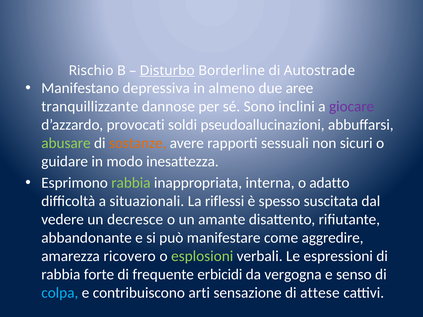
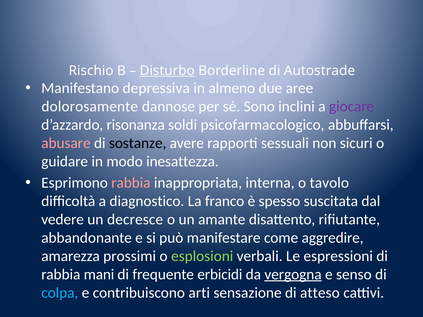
tranquillizzante: tranquillizzante -> dolorosamente (90, 107)
provocati: provocati -> risonanza (136, 125)
pseudoallucinazioni: pseudoallucinazioni -> psicofarmacologico (263, 125)
abusare colour: light green -> pink (66, 143)
sostanze colour: orange -> black (138, 143)
rabbia colour: light green -> pink (131, 183)
adatto: adatto -> tavolo (329, 183)
situazionali: situazionali -> diagnostico (147, 201)
riflessi: riflessi -> franco (225, 201)
ricovero: ricovero -> prossimi (130, 256)
forte: forte -> mani (99, 275)
vergogna underline: none -> present (293, 275)
attese: attese -> atteso (320, 293)
